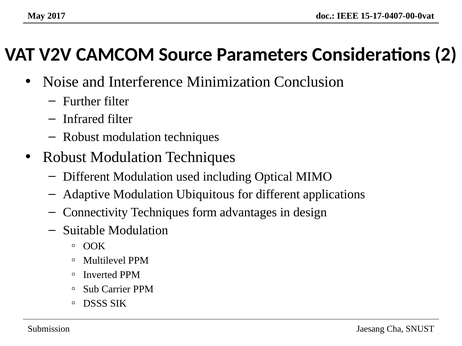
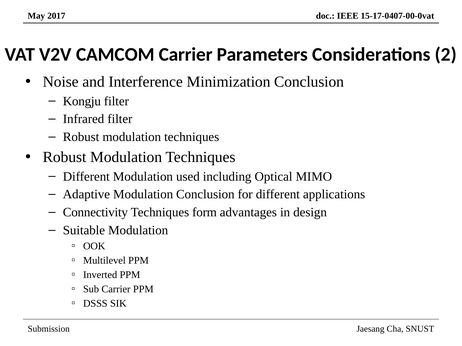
CAMCOM Source: Source -> Carrier (186, 54)
Further: Further -> Kongju (82, 101)
Modulation Ubiquitous: Ubiquitous -> Conclusion (205, 195)
